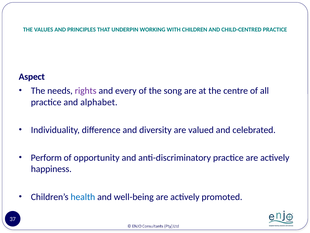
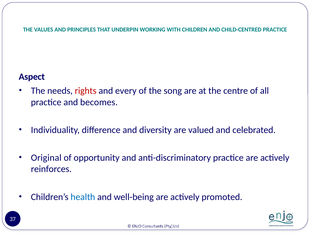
rights colour: purple -> red (86, 91)
alphabet: alphabet -> becomes (99, 102)
Perform: Perform -> Original (46, 157)
happiness: happiness -> reinforces (51, 169)
